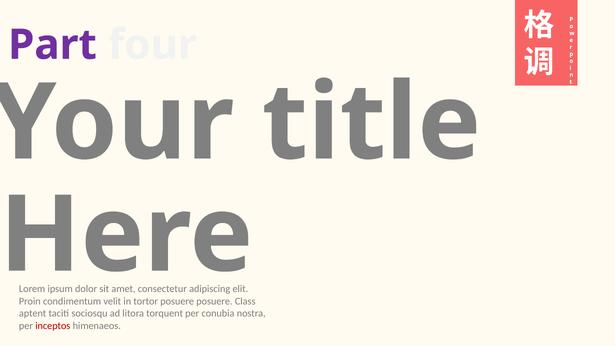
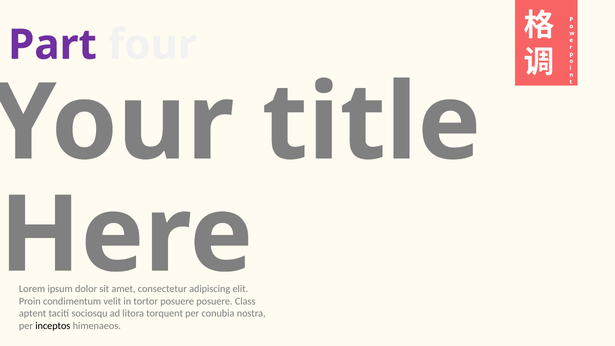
inceptos colour: red -> black (53, 326)
